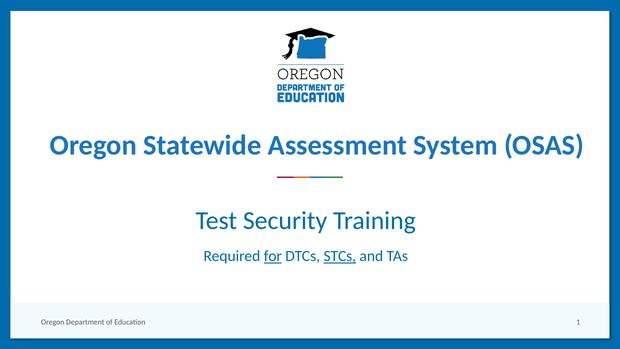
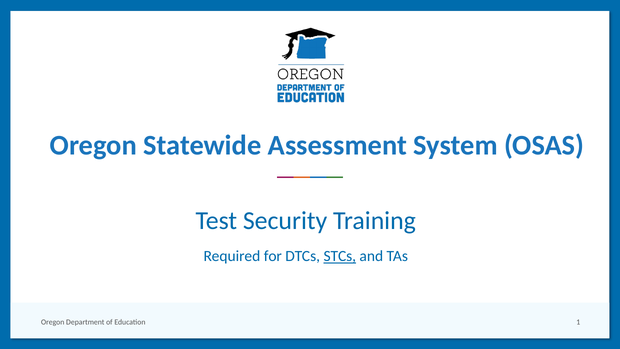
for underline: present -> none (273, 256)
